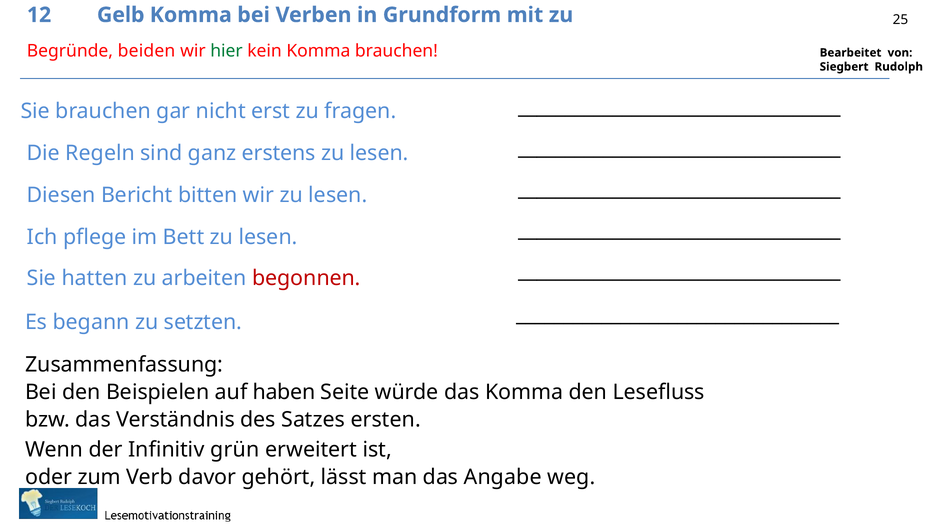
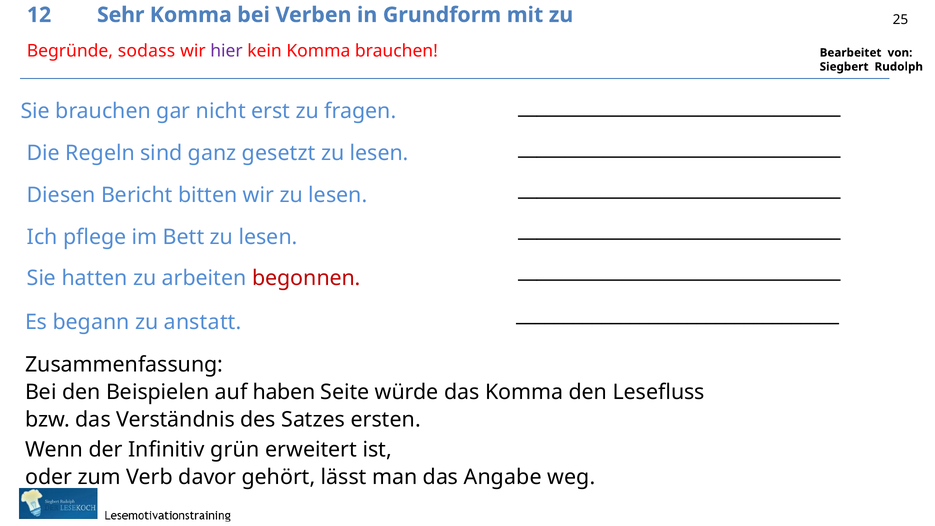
Gelb: Gelb -> Sehr (121, 15)
beiden: beiden -> sodass (147, 51)
hier colour: green -> purple (226, 51)
erstens: erstens -> gesetzt (279, 153)
setzten: setzten -> anstatt (203, 322)
